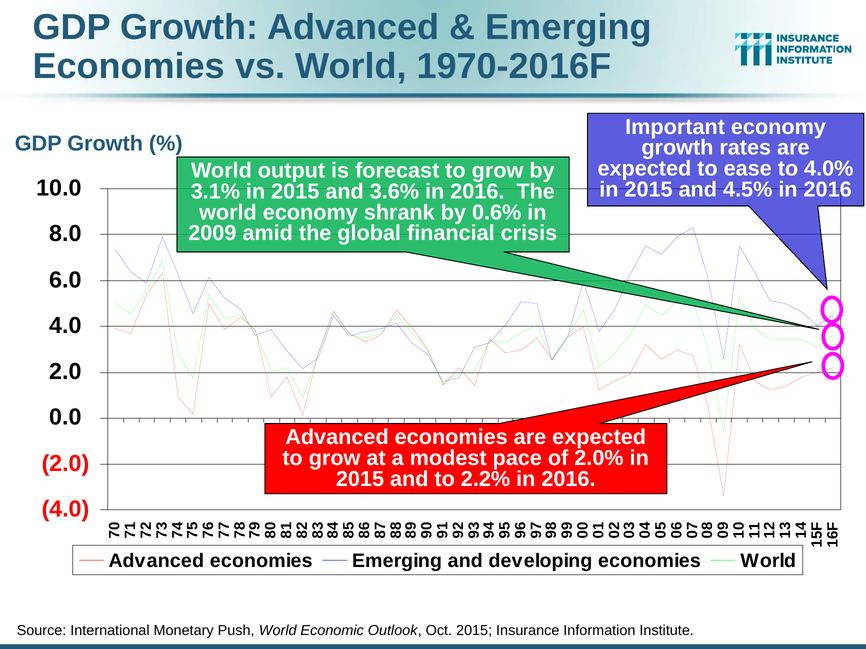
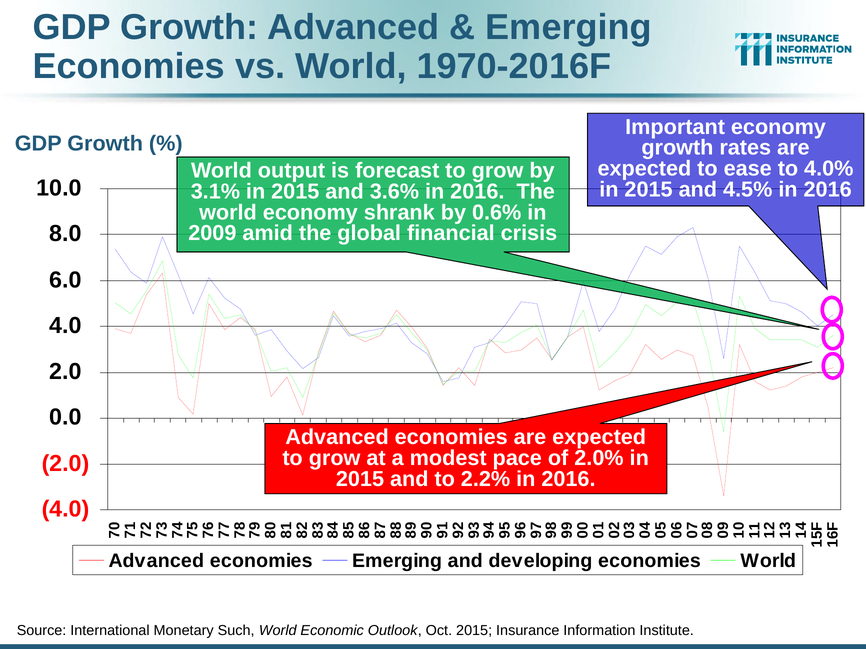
Push: Push -> Such (236, 631)
